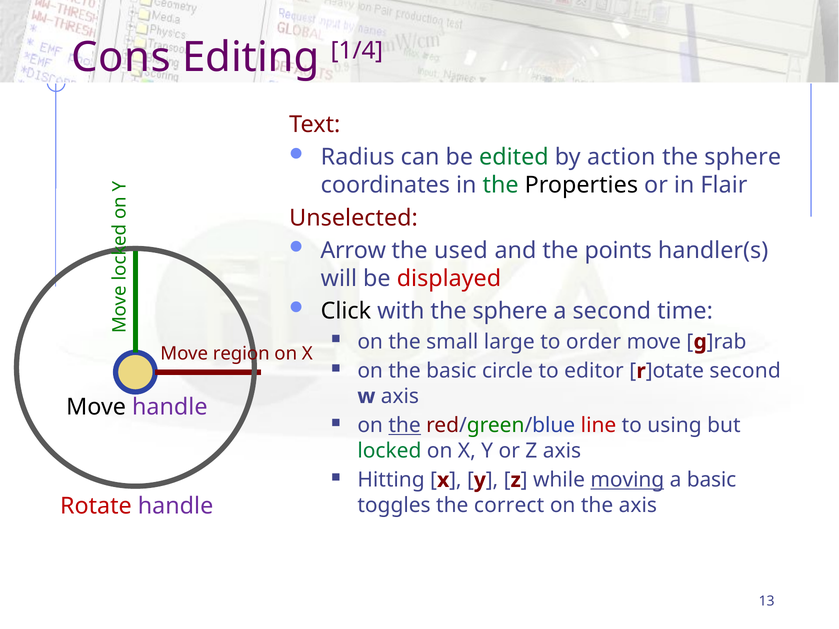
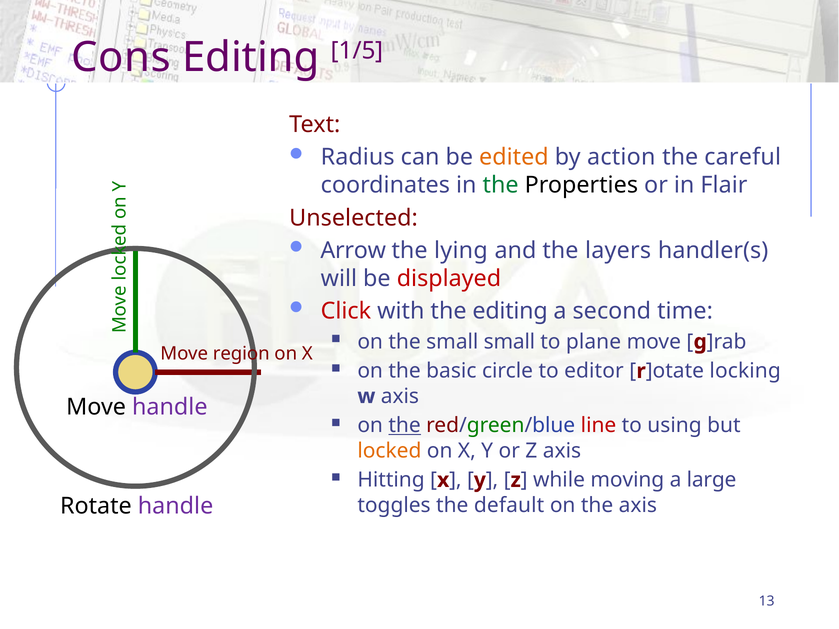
1/4: 1/4 -> 1/5 (357, 51)
edited colour: green -> orange (514, 157)
sphere: sphere -> careful (743, 157)
used: used -> lying (461, 251)
points: points -> layers (618, 251)
Click colour: black -> red (346, 311)
with the sphere: sphere -> editing (510, 311)
small large: large -> small (509, 342)
order: order -> plane (594, 342)
second: second -> locking (745, 371)
locked colour: green -> orange (389, 451)
moving underline: present -> none (627, 480)
a basic: basic -> large (712, 480)
correct: correct -> default (509, 505)
Rotate colour: red -> black (96, 506)
